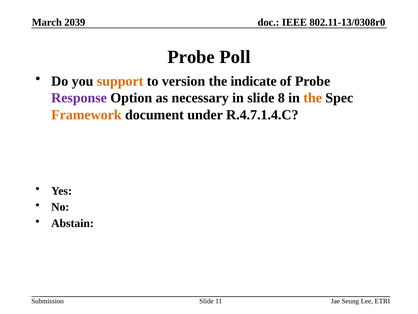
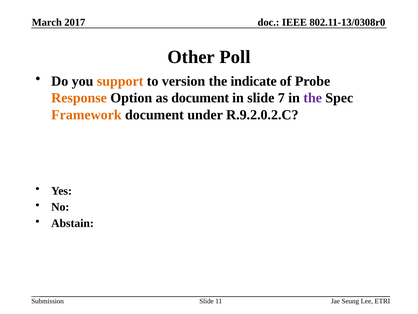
2039: 2039 -> 2017 (75, 22)
Probe: Probe -> Other (191, 57)
Response colour: purple -> orange (79, 98)
as necessary: necessary -> document (200, 98)
8: 8 -> 7 (281, 98)
the colour: orange -> purple (313, 98)
R.4.7.1.4.C: R.4.7.1.4.C -> R.9.2.0.2.C (262, 115)
